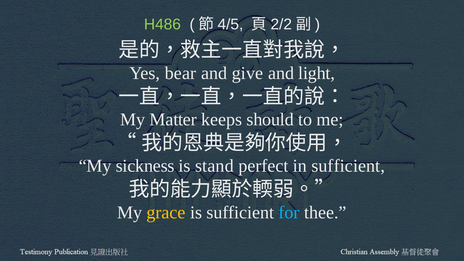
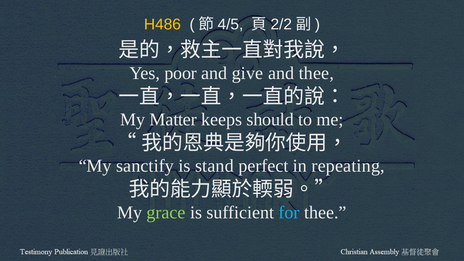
H486 colour: light green -> yellow (162, 24)
bear: bear -> poor (181, 73)
and light: light -> thee (316, 73)
sickness: sickness -> sanctify (145, 166)
in sufficient: sufficient -> repeating (348, 166)
grace colour: yellow -> light green (166, 212)
